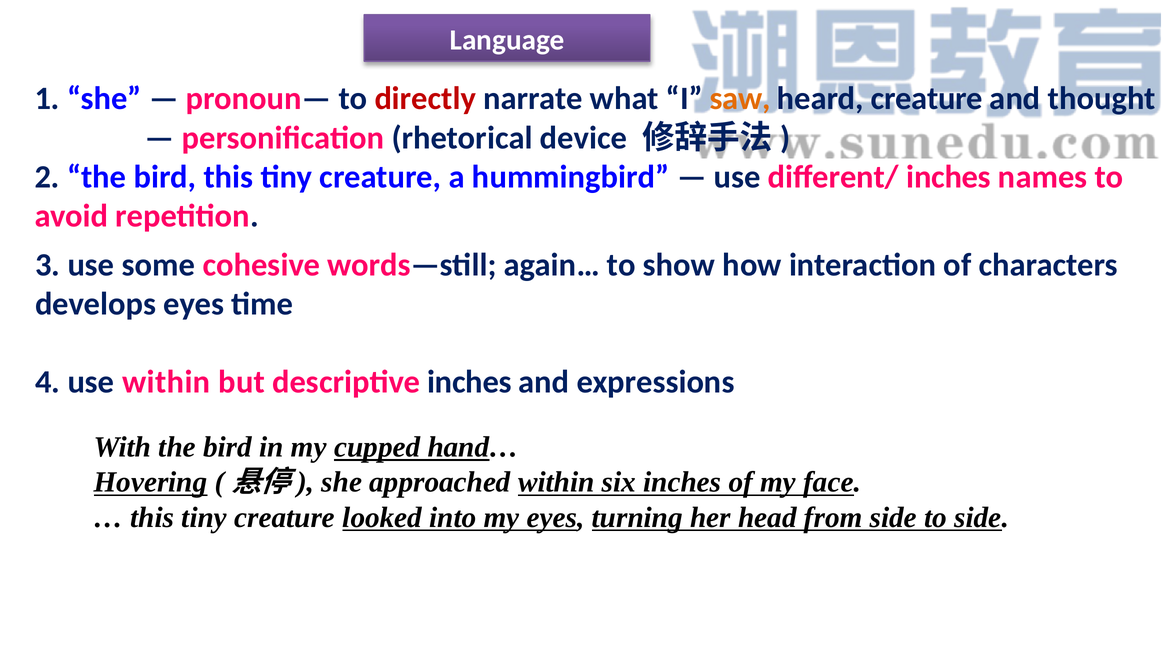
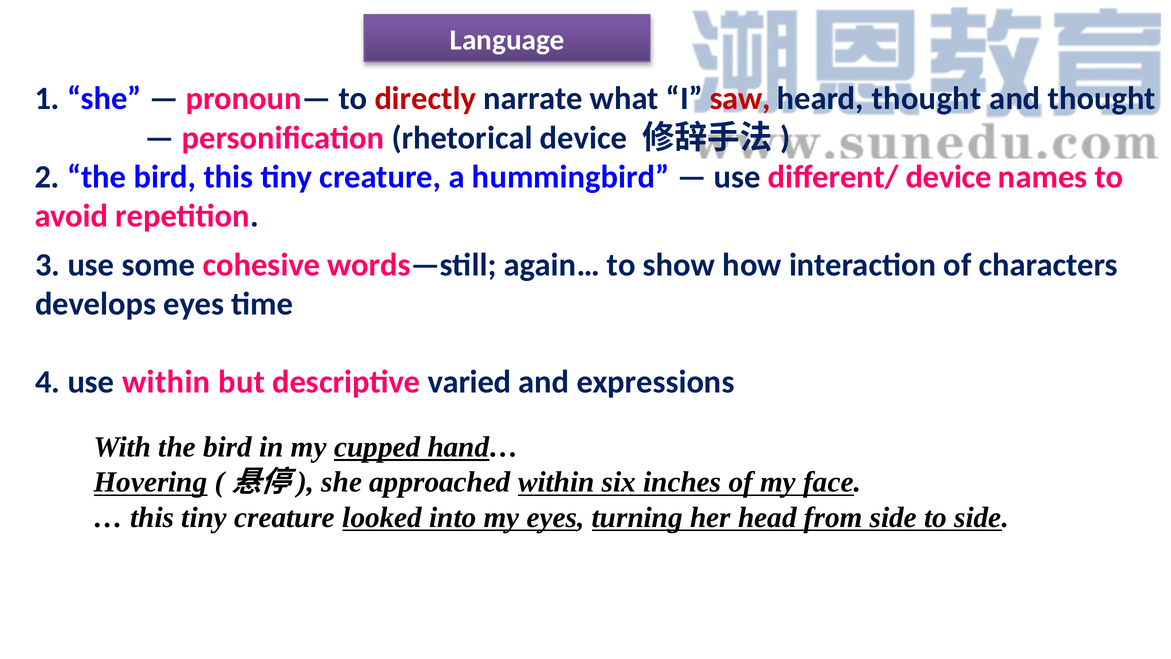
saw colour: orange -> red (740, 99)
heard creature: creature -> thought (927, 99)
different/ inches: inches -> device (949, 177)
descriptive inches: inches -> varied (469, 382)
